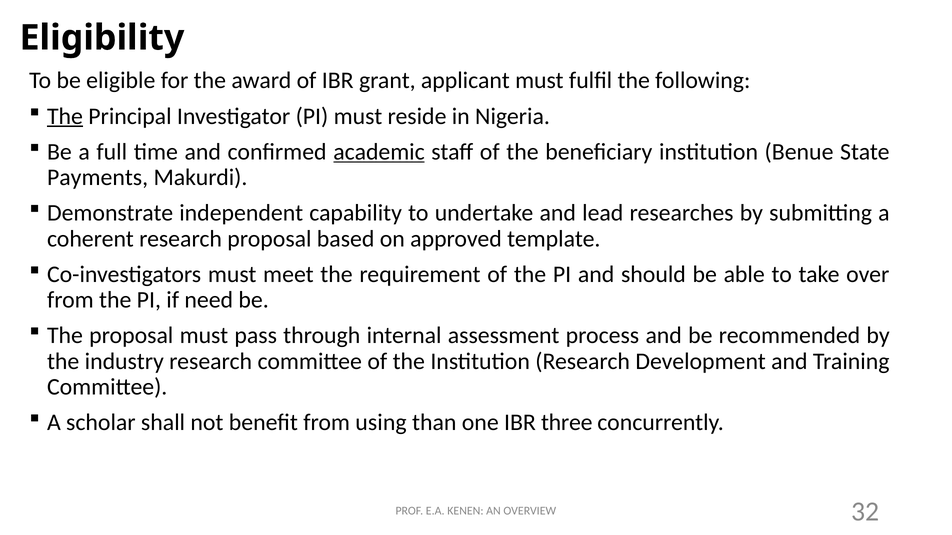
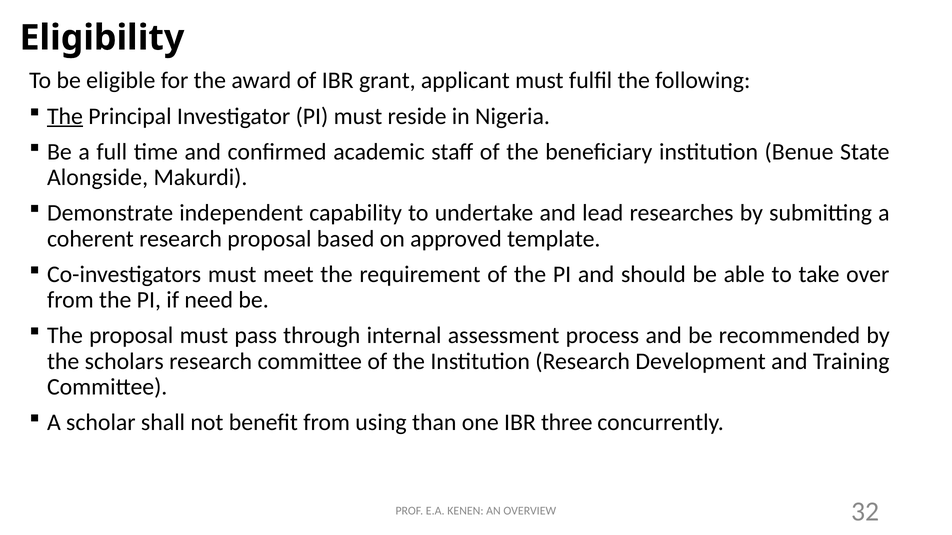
academic underline: present -> none (379, 152)
Payments: Payments -> Alongside (98, 178)
industry: industry -> scholars (124, 362)
